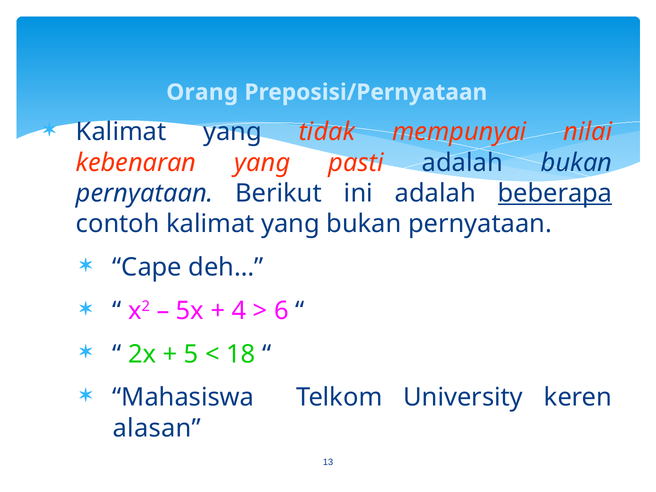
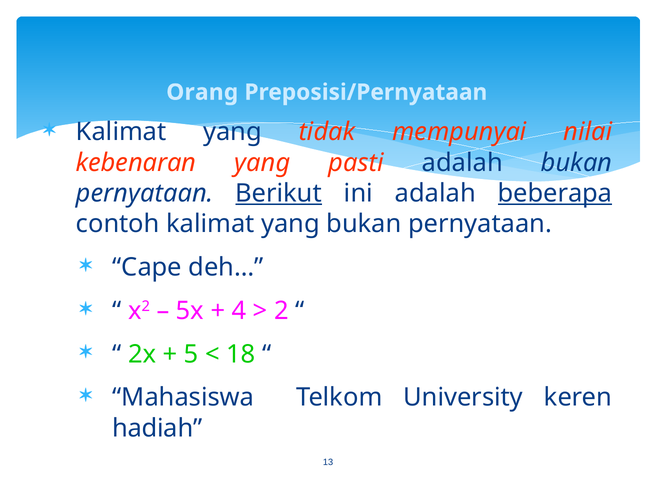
Berikut underline: none -> present (279, 193)
6: 6 -> 2 (281, 311)
alasan: alasan -> hadiah (157, 428)
